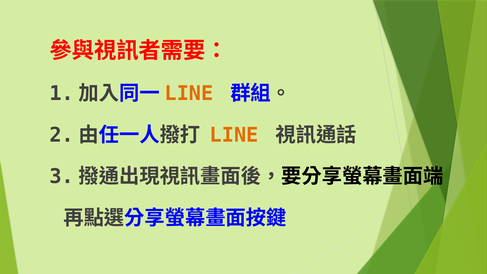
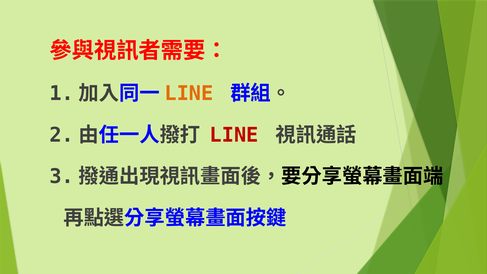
LINE colour: orange -> red (234, 135)
